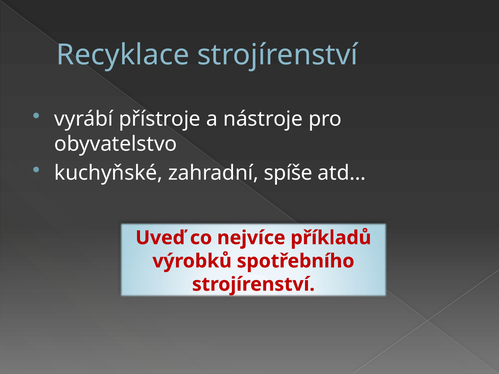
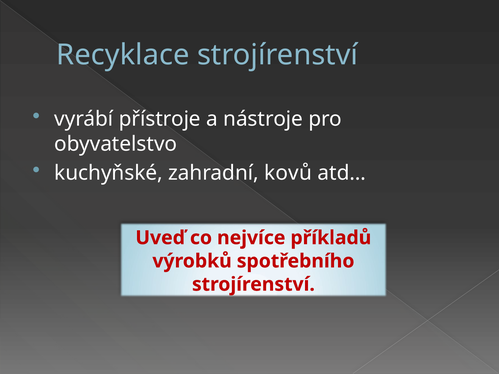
spíše: spíše -> kovů (288, 173)
